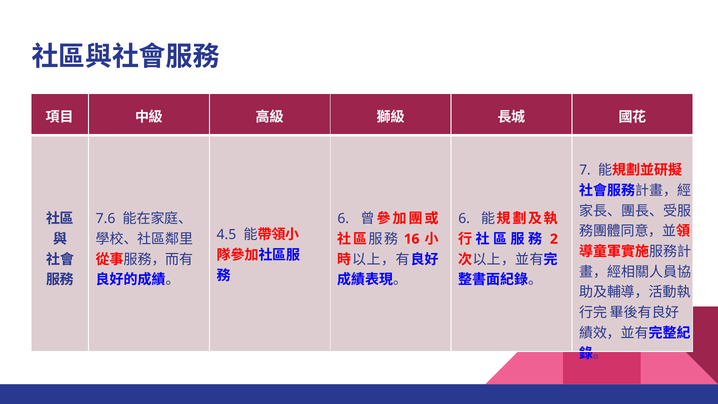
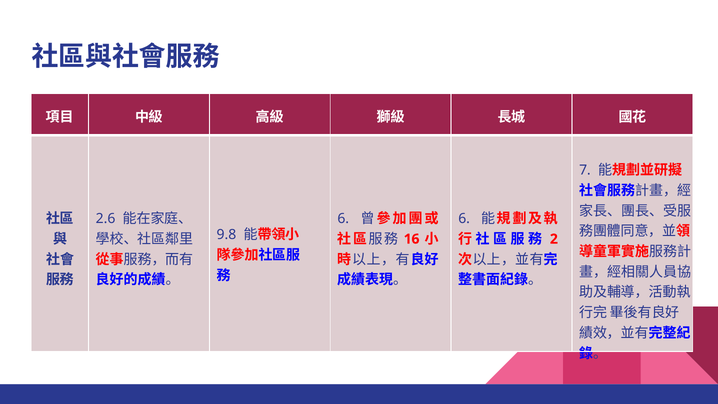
7.6: 7.6 -> 2.6 (106, 219)
4.5: 4.5 -> 9.8 (226, 235)
